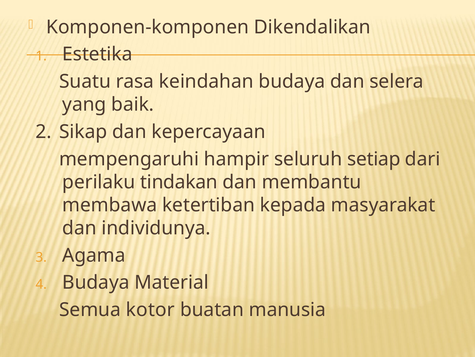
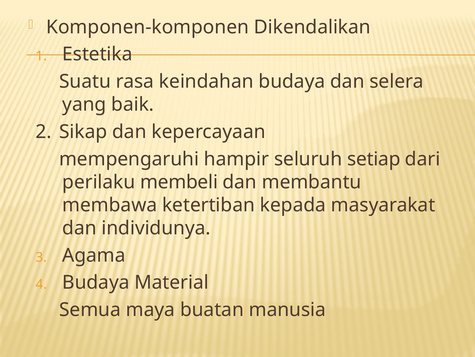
tindakan: tindakan -> membeli (179, 182)
kotor: kotor -> maya (150, 309)
